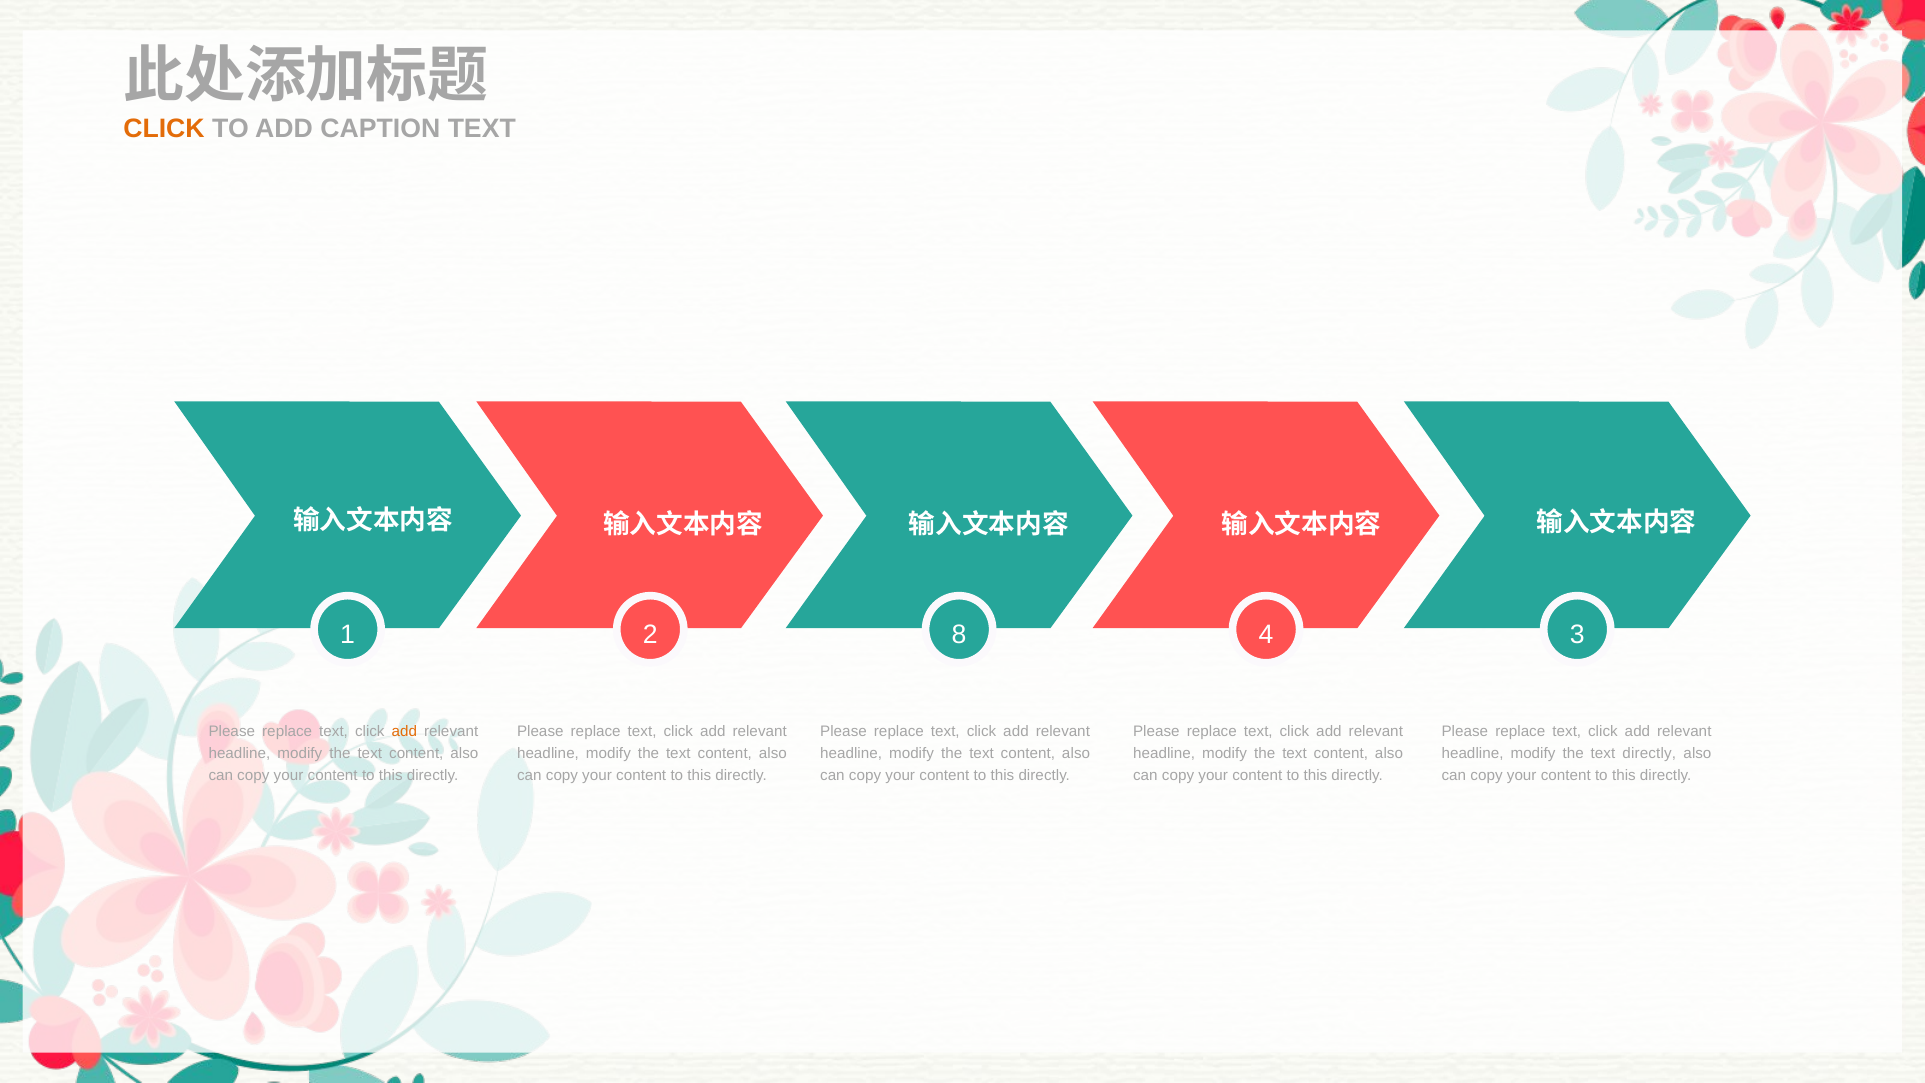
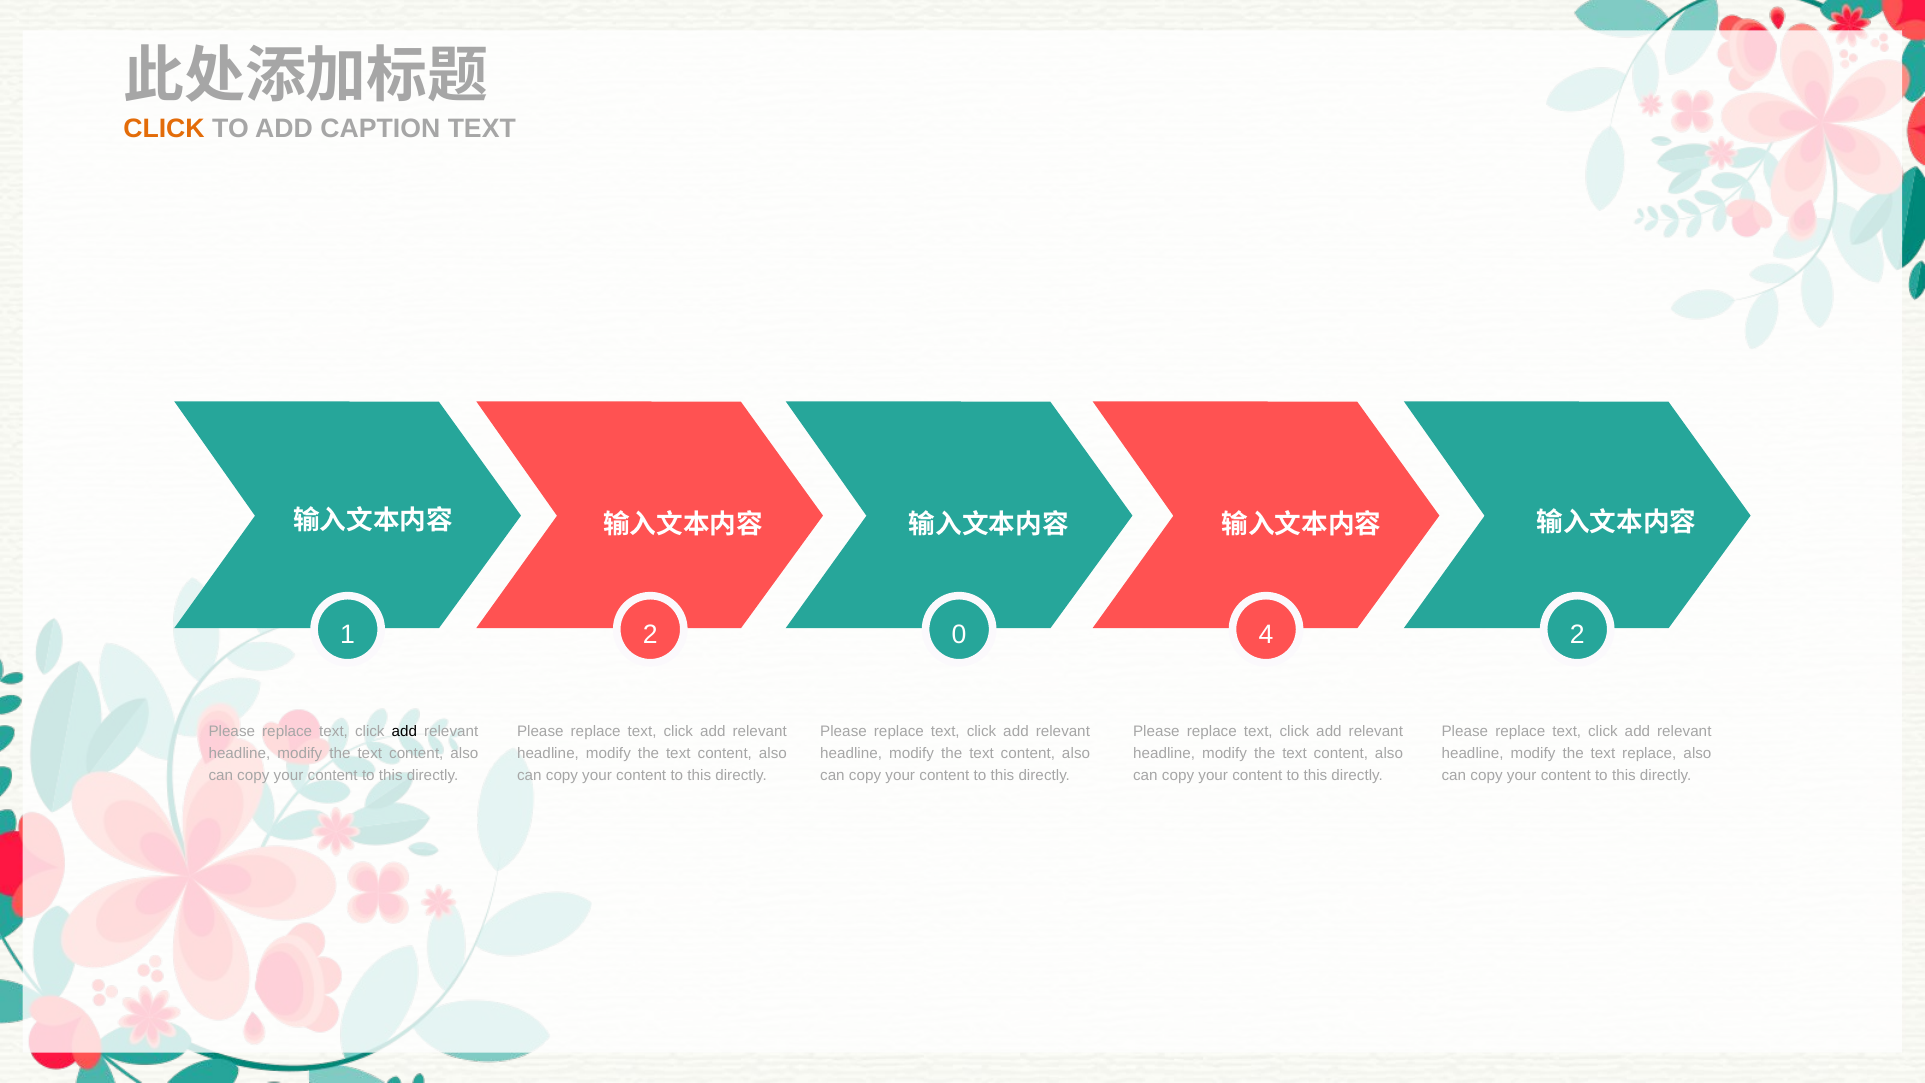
8: 8 -> 0 (959, 634)
4 3: 3 -> 2 (1577, 634)
add colour: orange -> black (404, 731)
text directly: directly -> replace (1649, 753)
